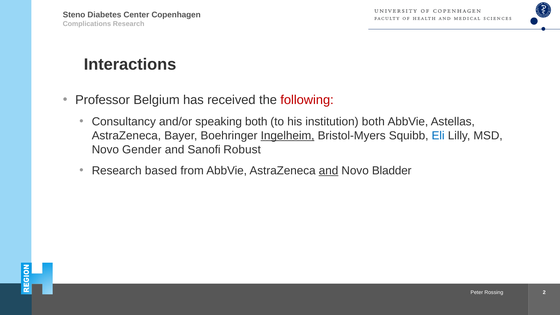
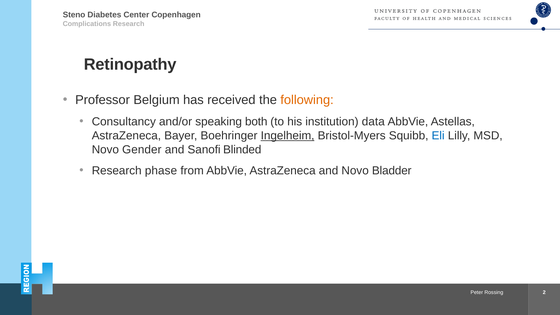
Interactions: Interactions -> Retinopathy (130, 65)
following colour: red -> orange (307, 100)
institution both: both -> data (373, 122)
Robust: Robust -> Blinded (242, 150)
based: based -> phase (161, 171)
and underline: present -> none (329, 171)
